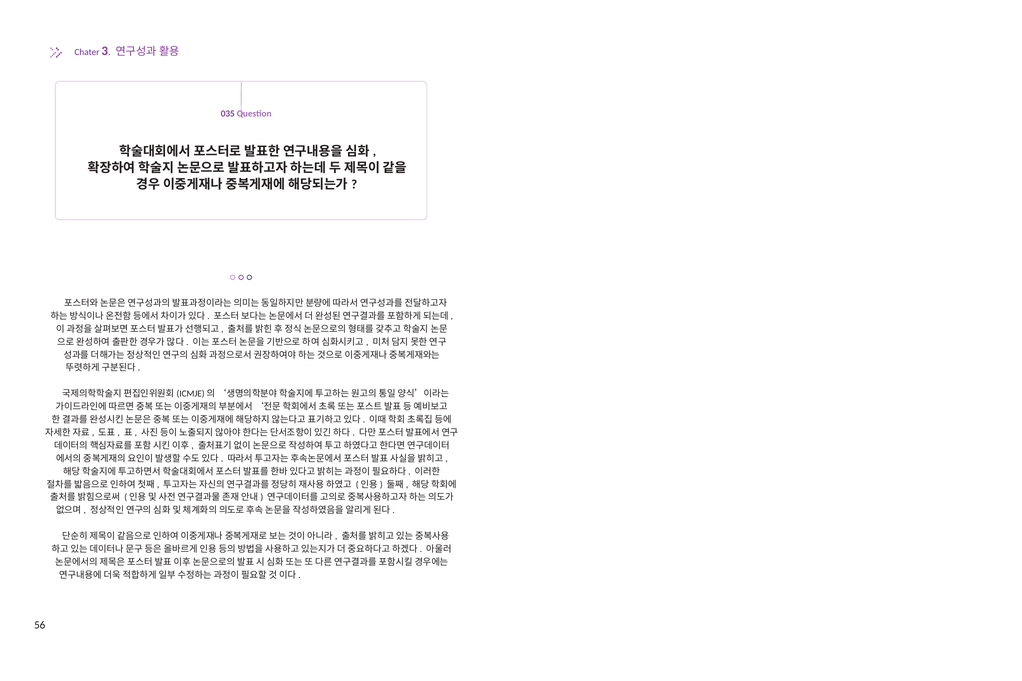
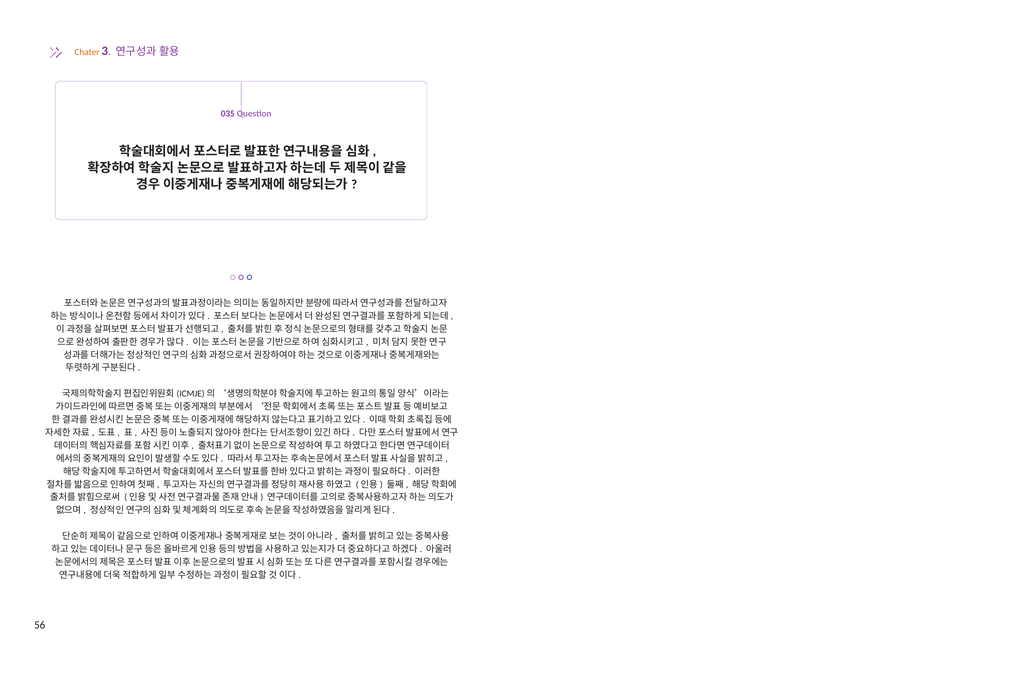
Chater colour: purple -> orange (87, 52)
